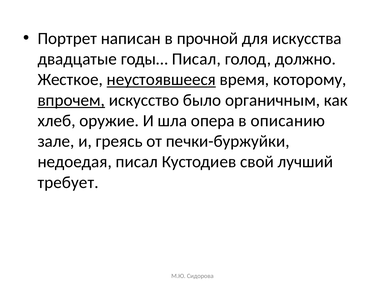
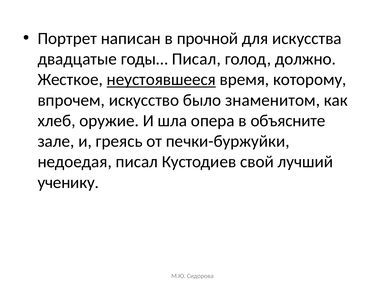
впрочем underline: present -> none (71, 100)
органичным: органичным -> знаменитом (273, 100)
описанию: описанию -> объясните (288, 121)
требует: требует -> ученику (68, 182)
